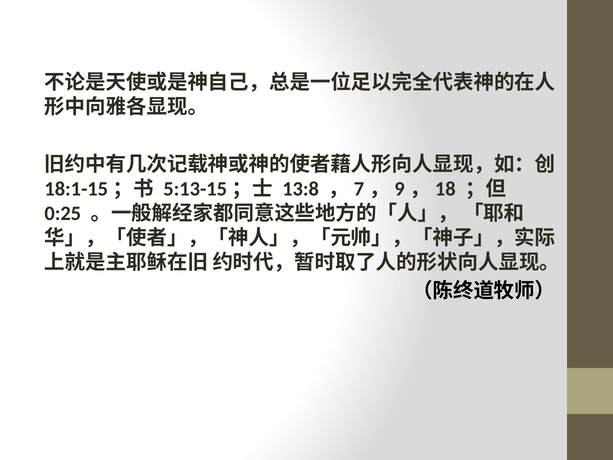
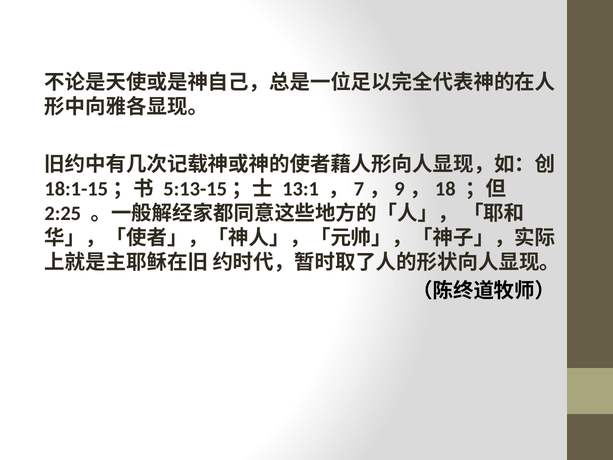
13:8: 13:8 -> 13:1 (301, 189)
0:25: 0:25 -> 2:25 (63, 213)
